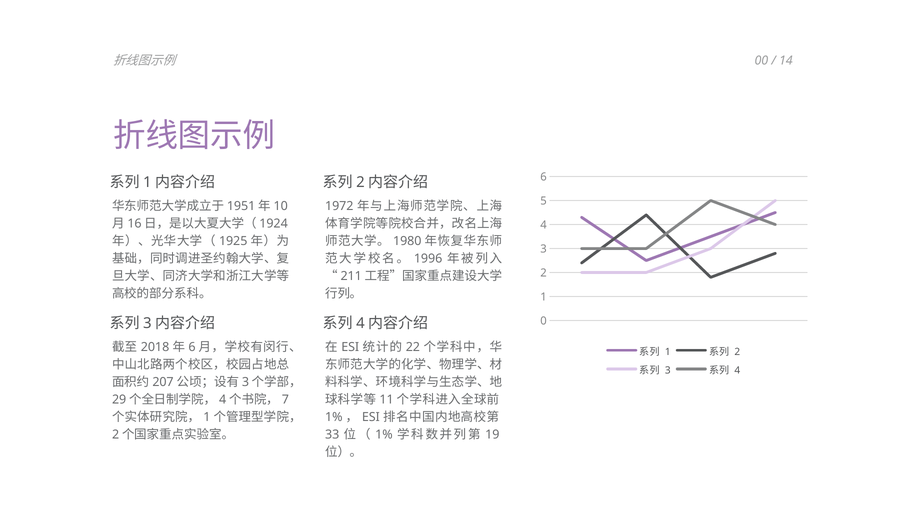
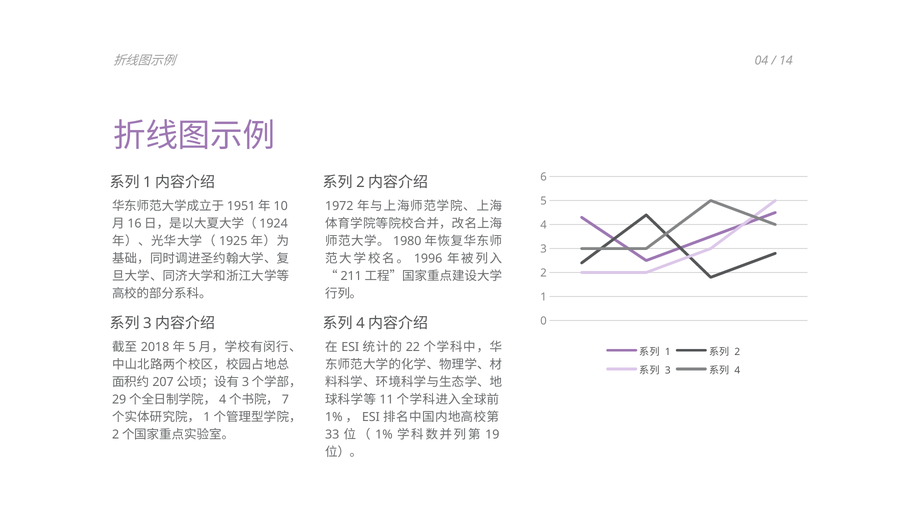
00: 00 -> 04 (761, 61)
6: 6 -> 5 (192, 347)
